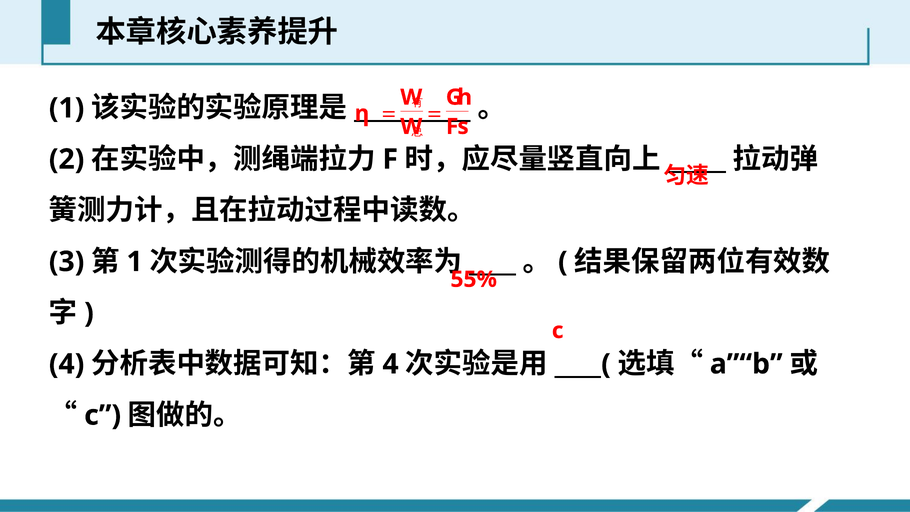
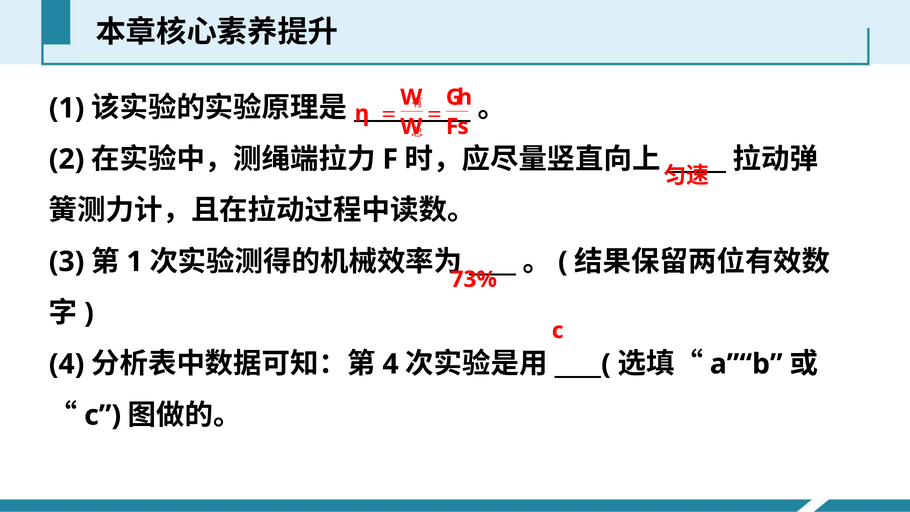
55%: 55% -> 73% (474, 279)
